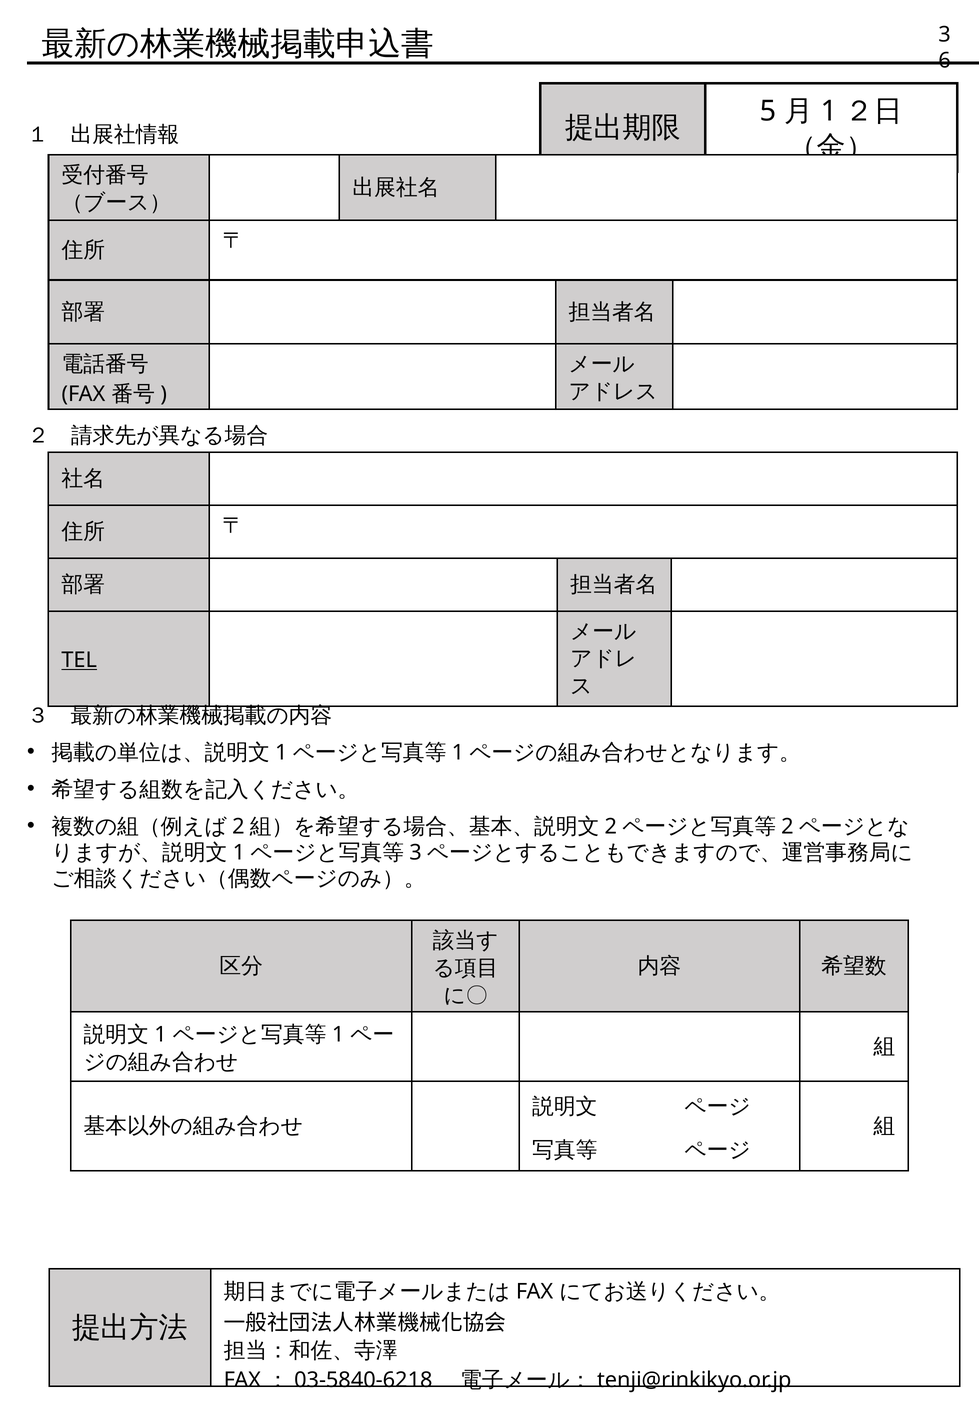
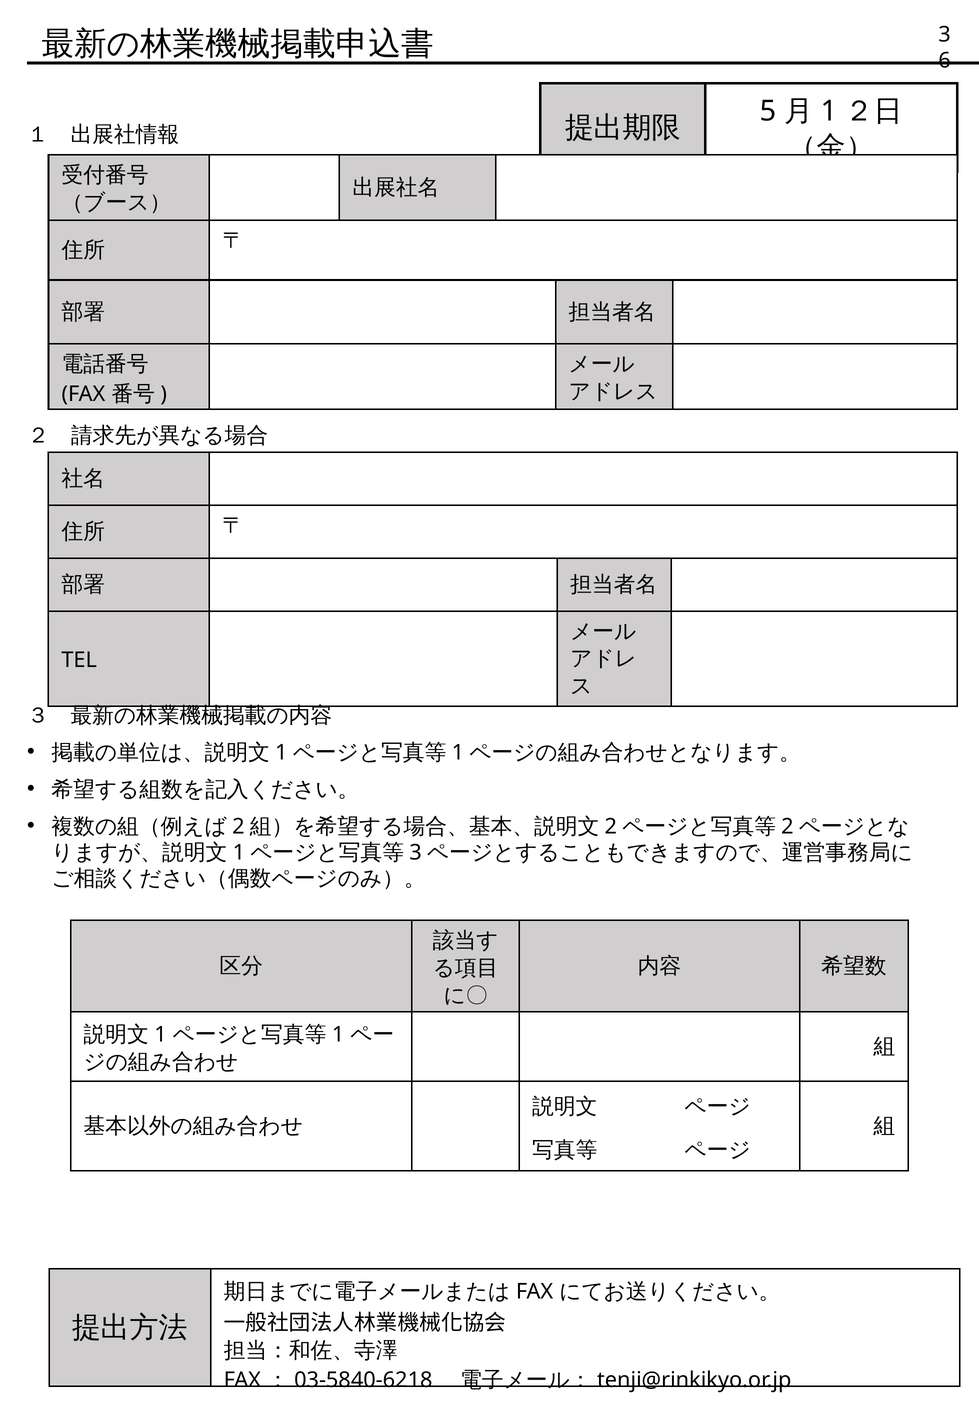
TEL underline: present -> none (79, 660)
